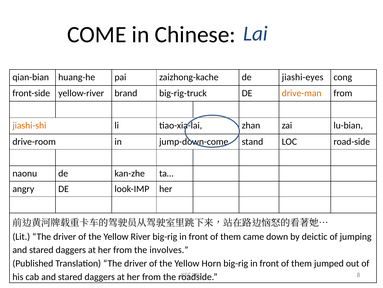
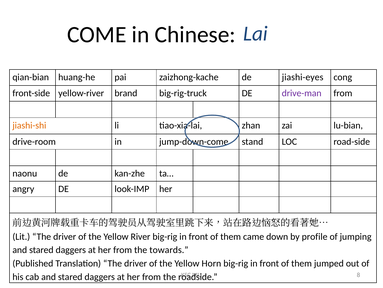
drive-man colour: orange -> purple (302, 93)
deictic: deictic -> profile (315, 236)
involves: involves -> towards (169, 249)
